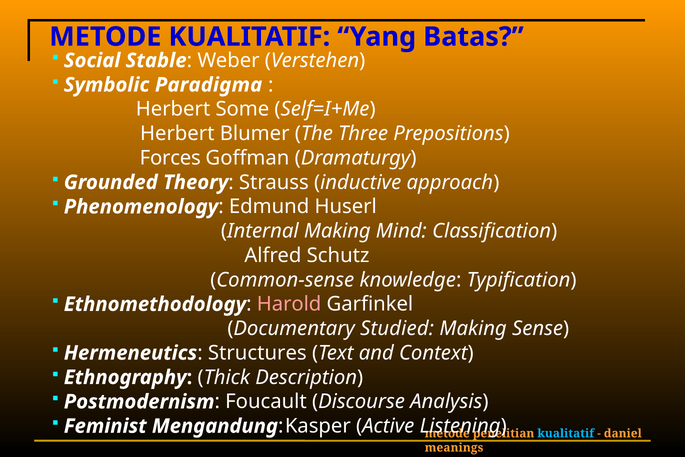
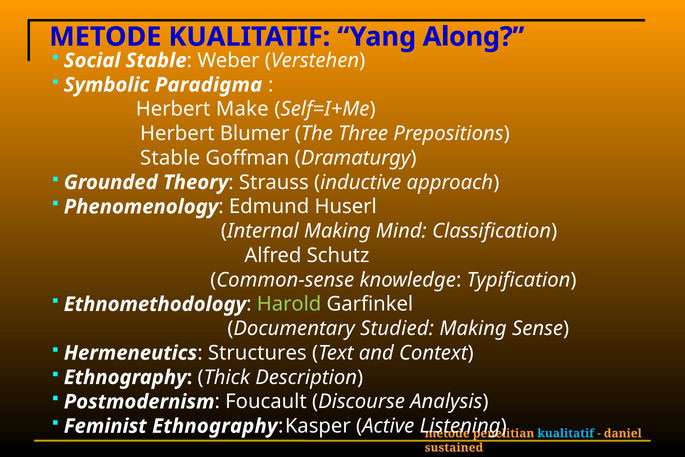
Batas: Batas -> Along (474, 37)
Some: Some -> Make (242, 109)
Forces: Forces -> Stable (170, 158)
Harold colour: pink -> light green (289, 304)
Feminist Mengandung: Mengandung -> Ethnography (215, 426)
meanings: meanings -> sustained (454, 447)
